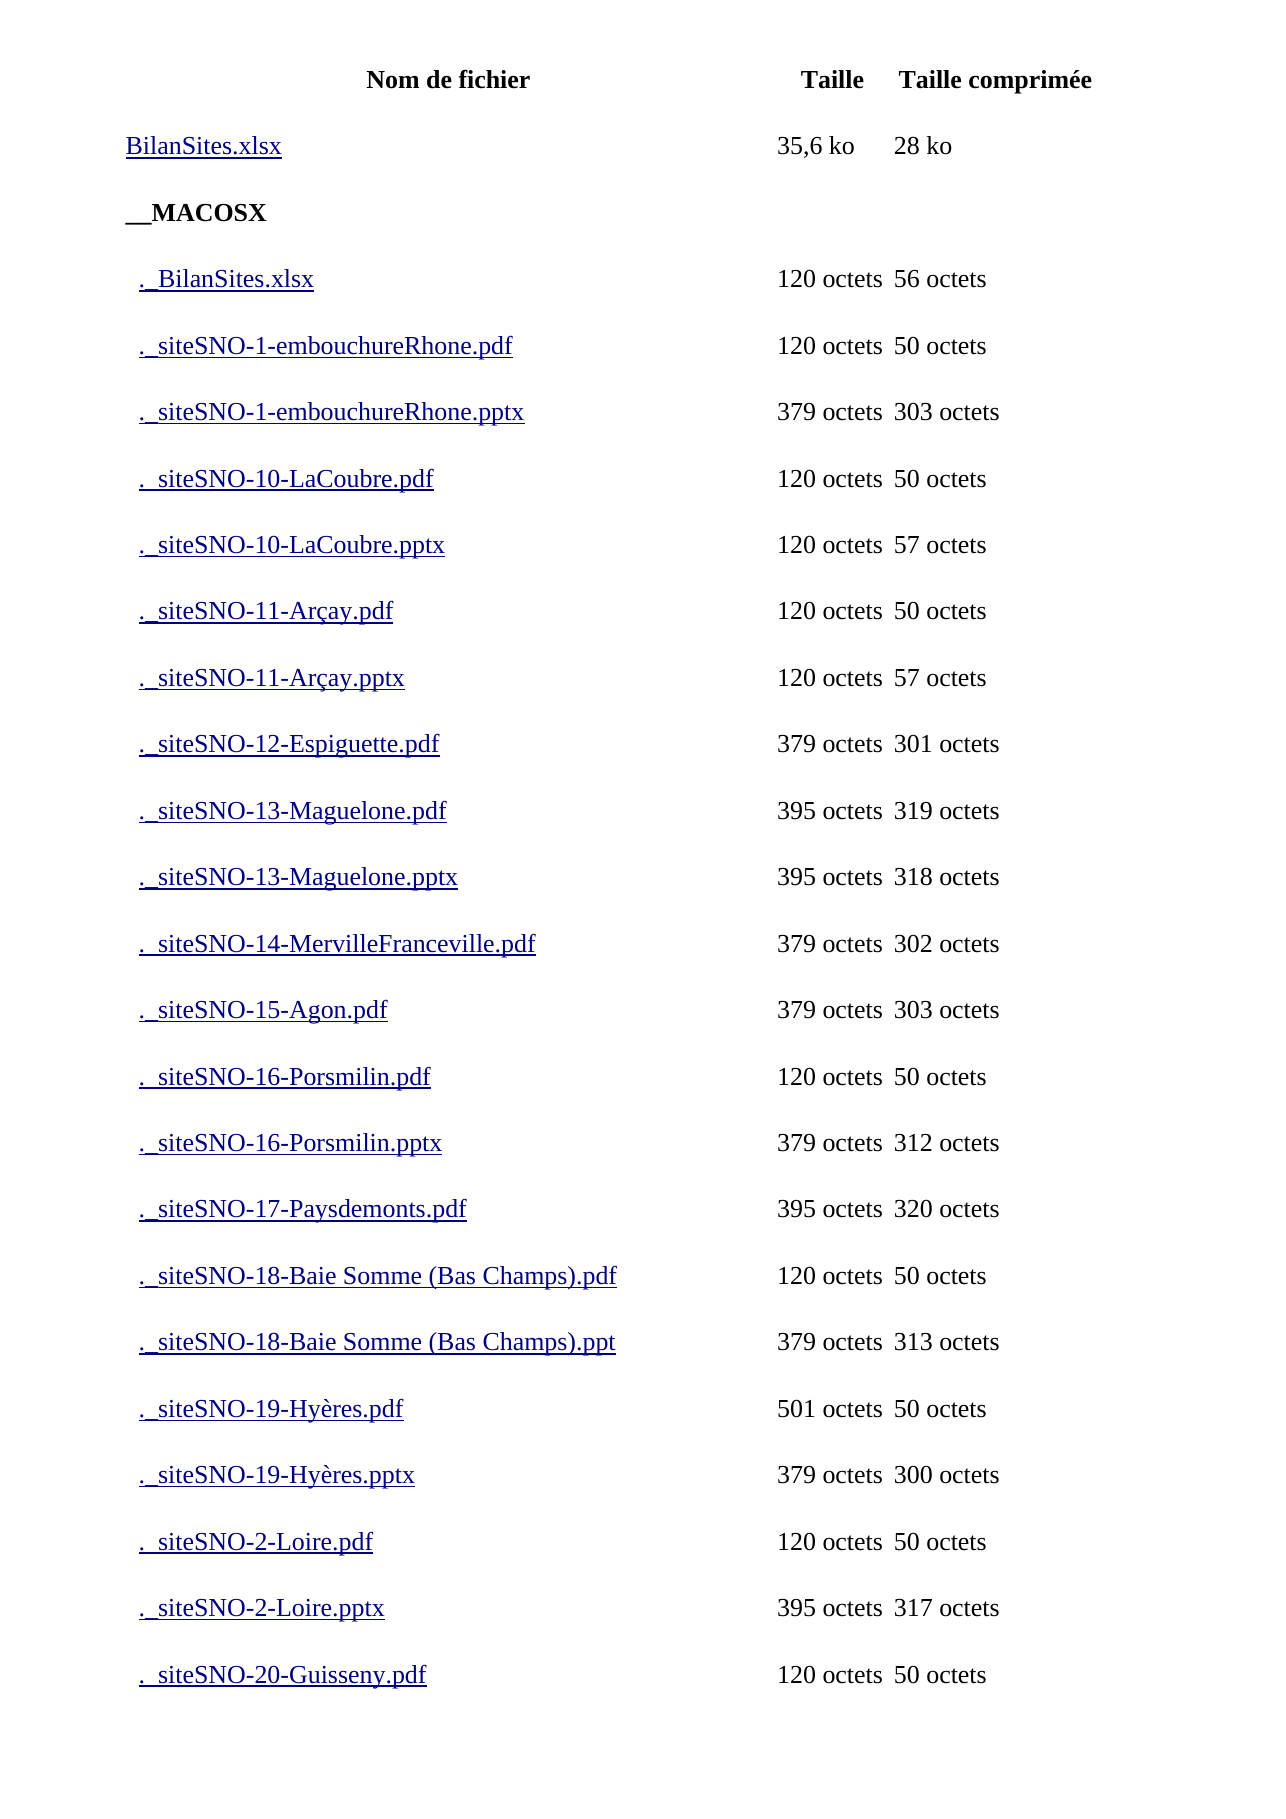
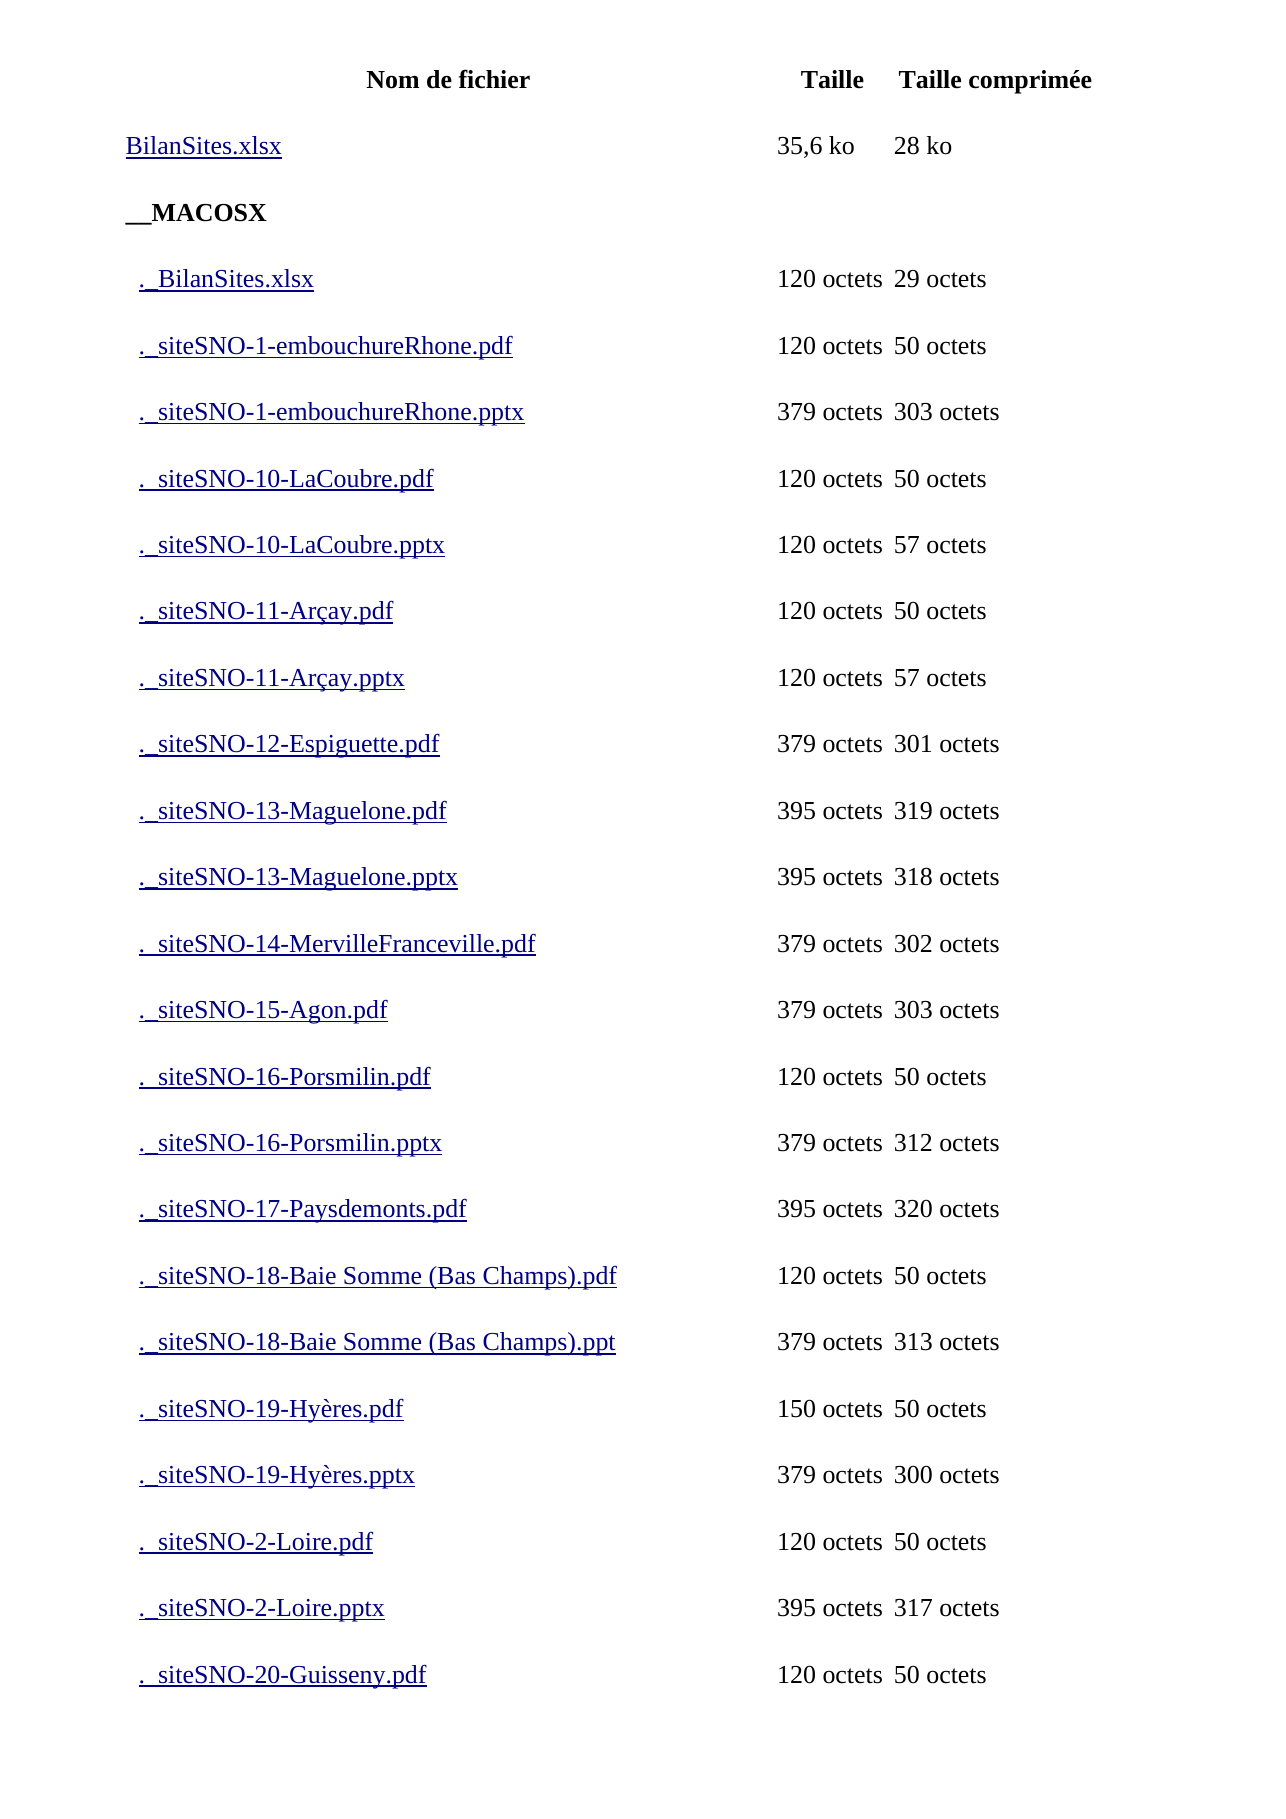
56: 56 -> 29 (907, 279)
501: 501 -> 150 (797, 1408)
